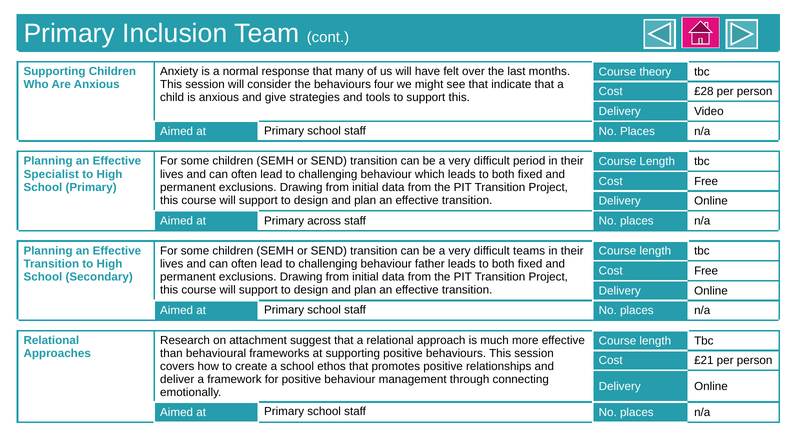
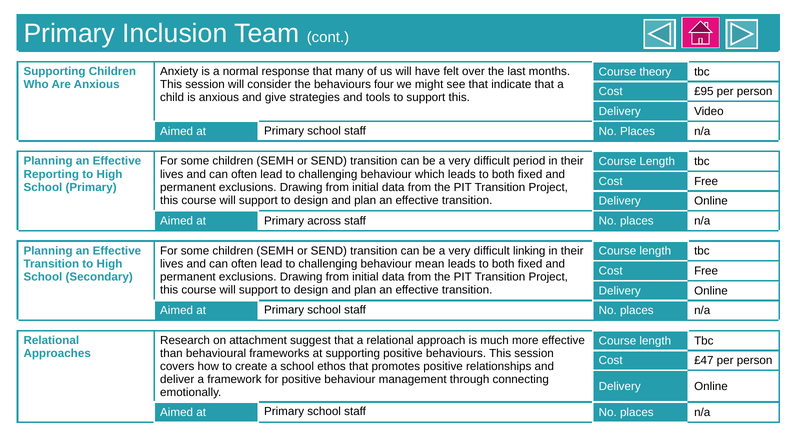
£28: £28 -> £95 (704, 92)
Specialist: Specialist -> Reporting (51, 174)
teams: teams -> linking (529, 251)
father: father -> mean (430, 264)
£21: £21 -> £47 (704, 361)
